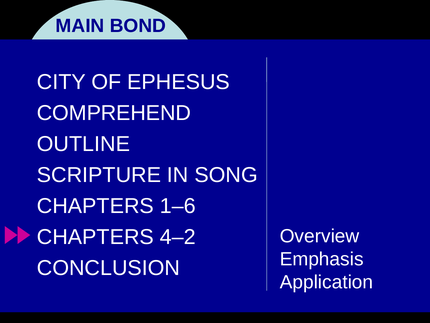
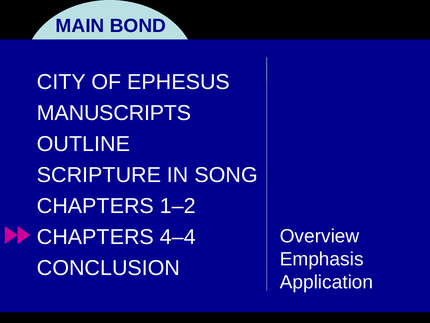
COMPREHEND: COMPREHEND -> MANUSCRIPTS (114, 113)
1–6: 1–6 -> 1–2 (178, 206)
4–2: 4–2 -> 4–4 (178, 237)
